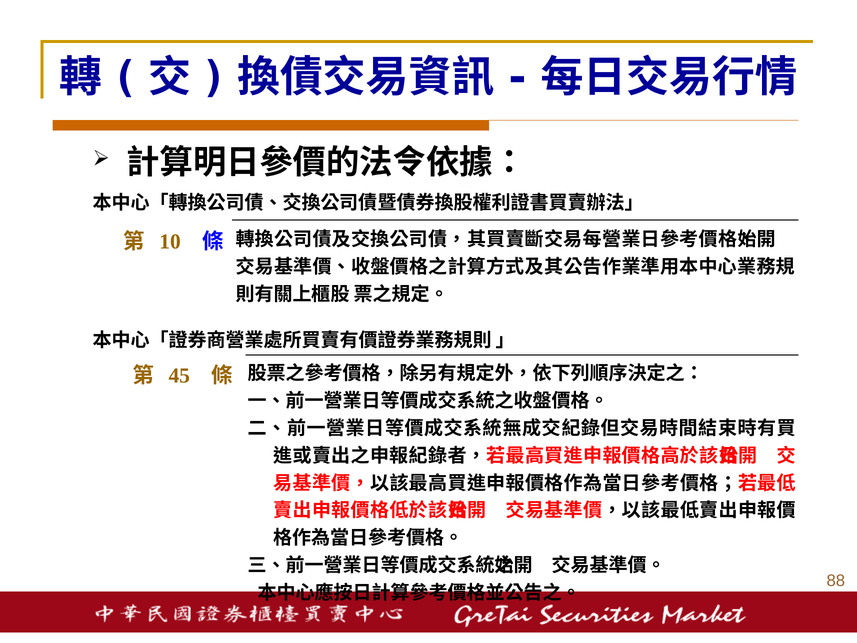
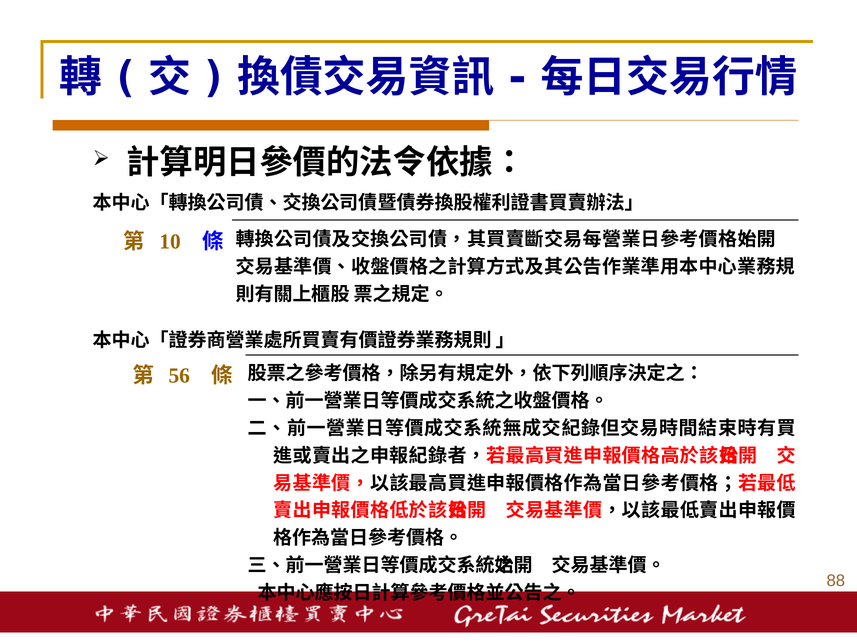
45: 45 -> 56 (179, 375)
